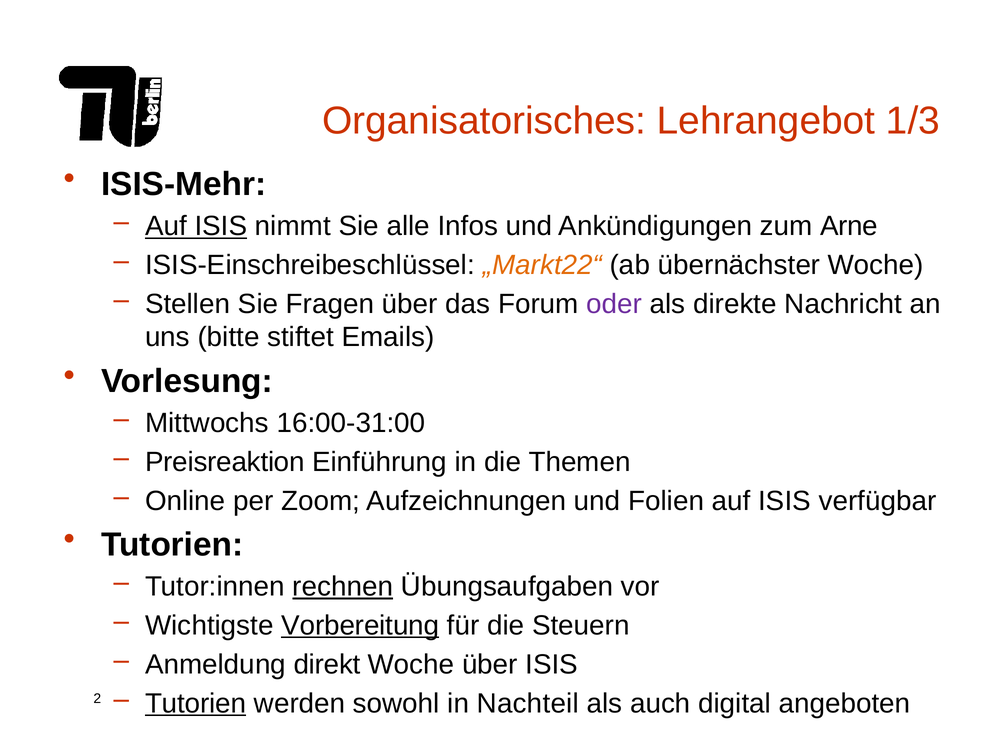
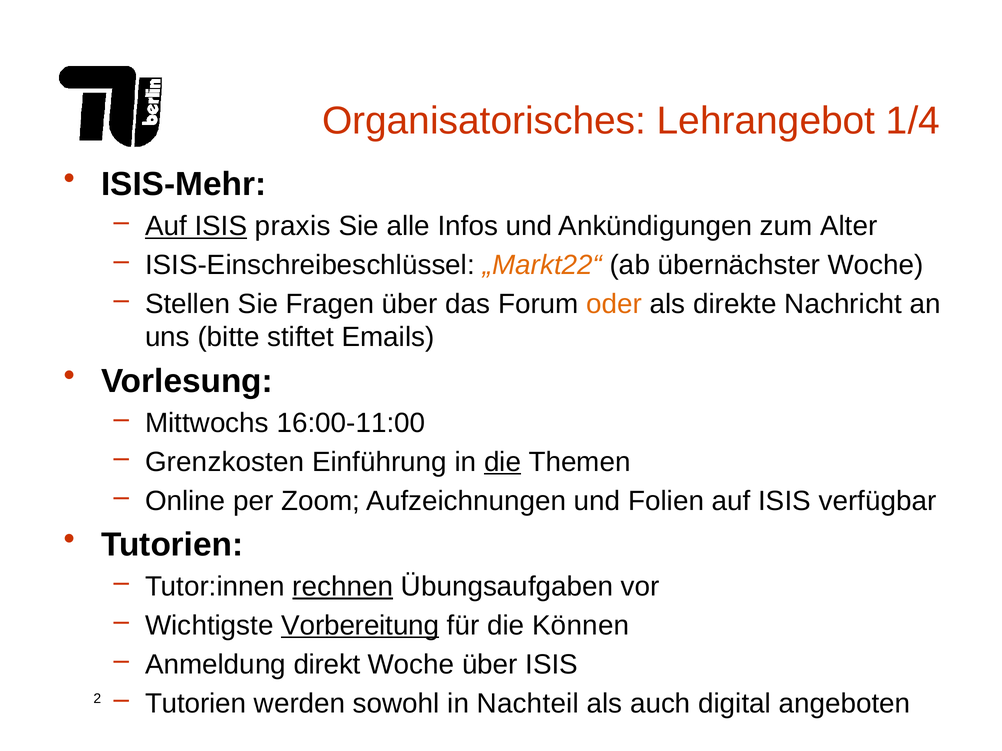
1/3: 1/3 -> 1/4 (913, 121)
nimmt: nimmt -> praxis (293, 226)
Arne: Arne -> Alter (849, 226)
oder colour: purple -> orange (614, 304)
16:00-31:00: 16:00-31:00 -> 16:00-11:00 (351, 423)
Preisreaktion: Preisreaktion -> Grenzkosten (225, 462)
die underline: none -> present (503, 462)
Steuern: Steuern -> Können (581, 626)
Tutorien underline: present -> none (196, 704)
